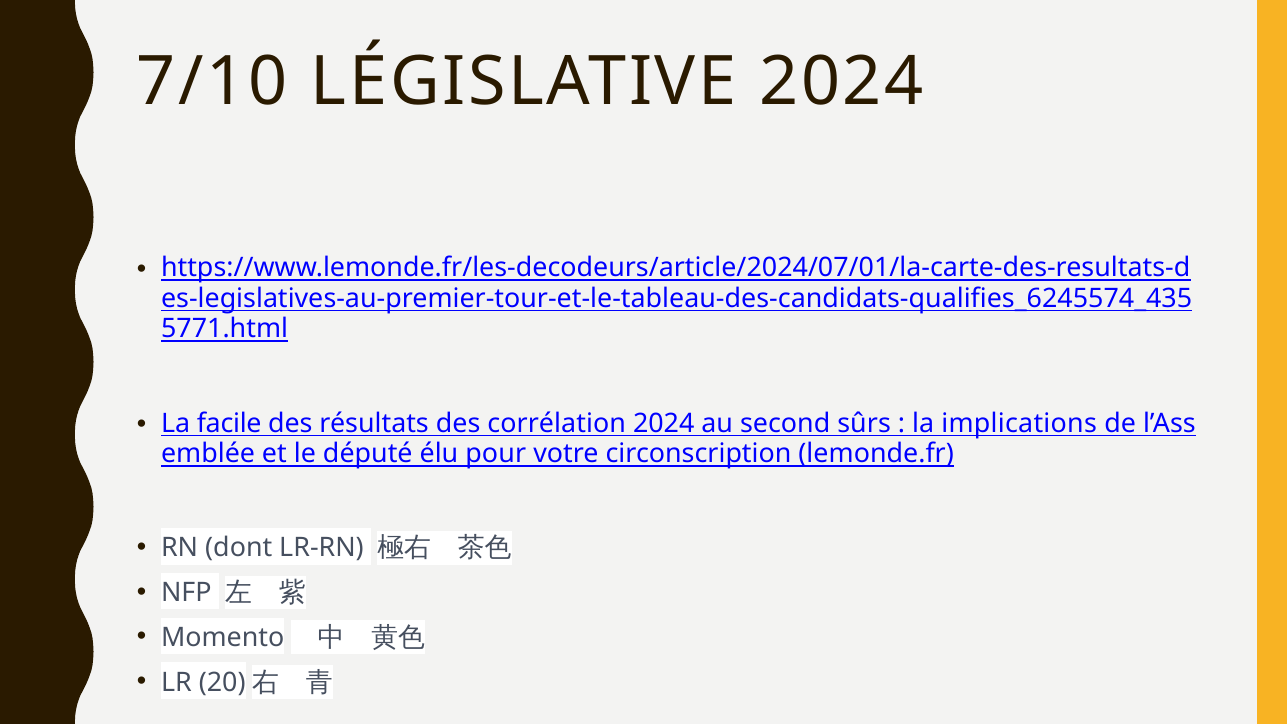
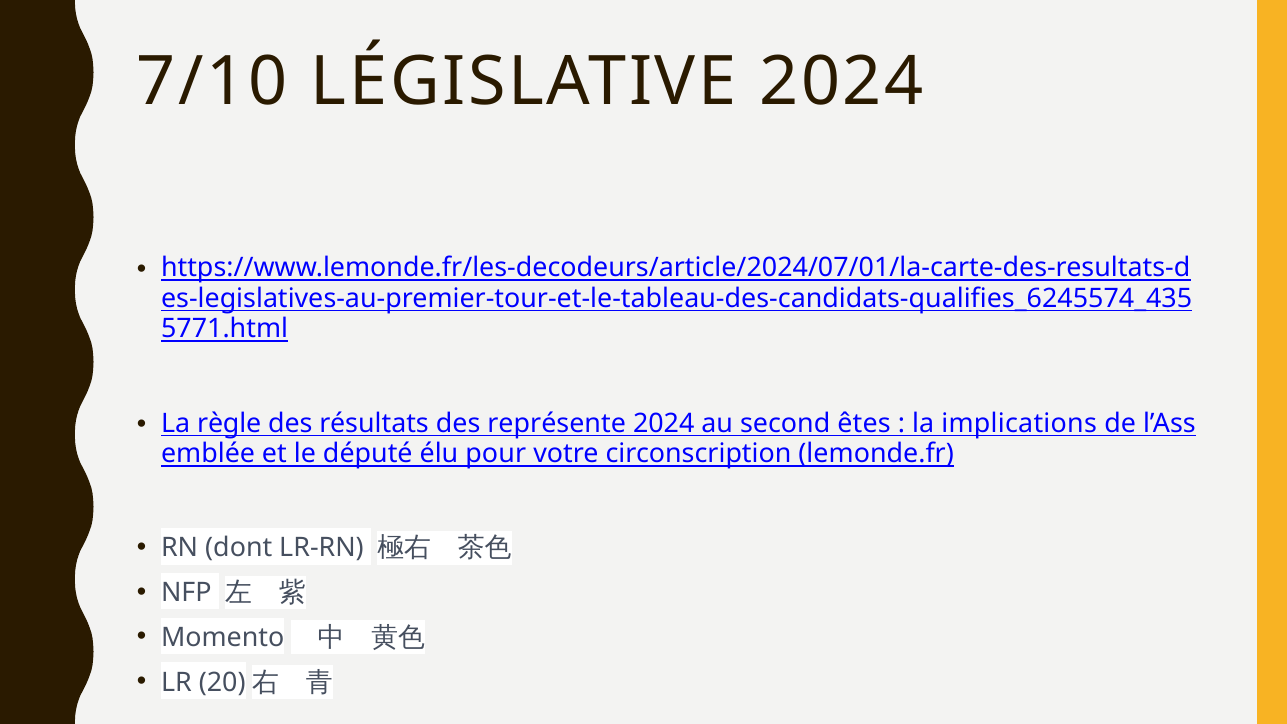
facile: facile -> règle (229, 423)
corrélation: corrélation -> représente (557, 423)
sûrs: sûrs -> êtes (864, 423)
